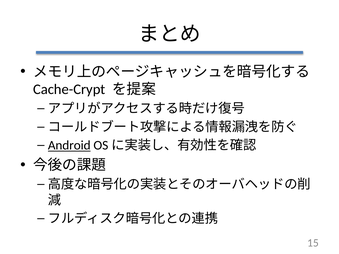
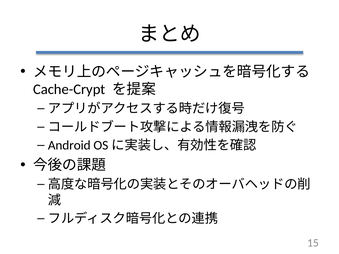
Android underline: present -> none (69, 146)
